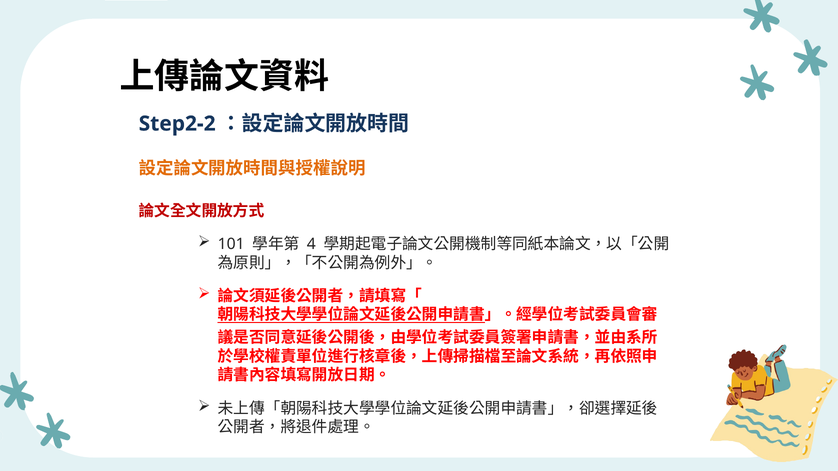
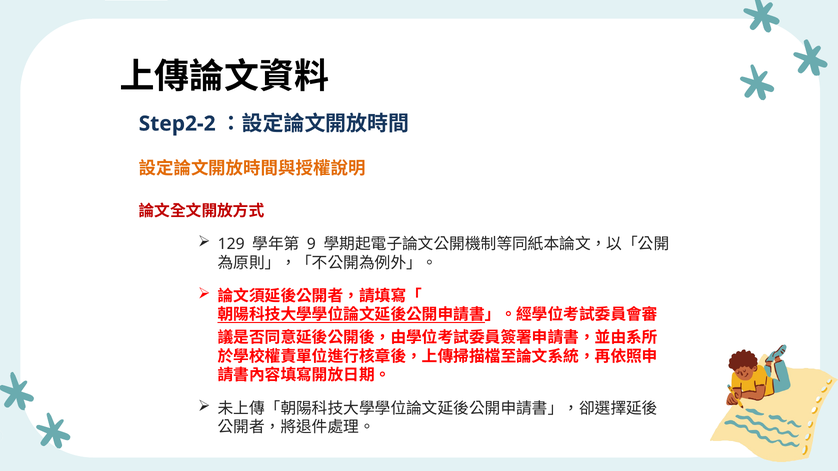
101: 101 -> 129 (231, 244)
4: 4 -> 9 (311, 244)
